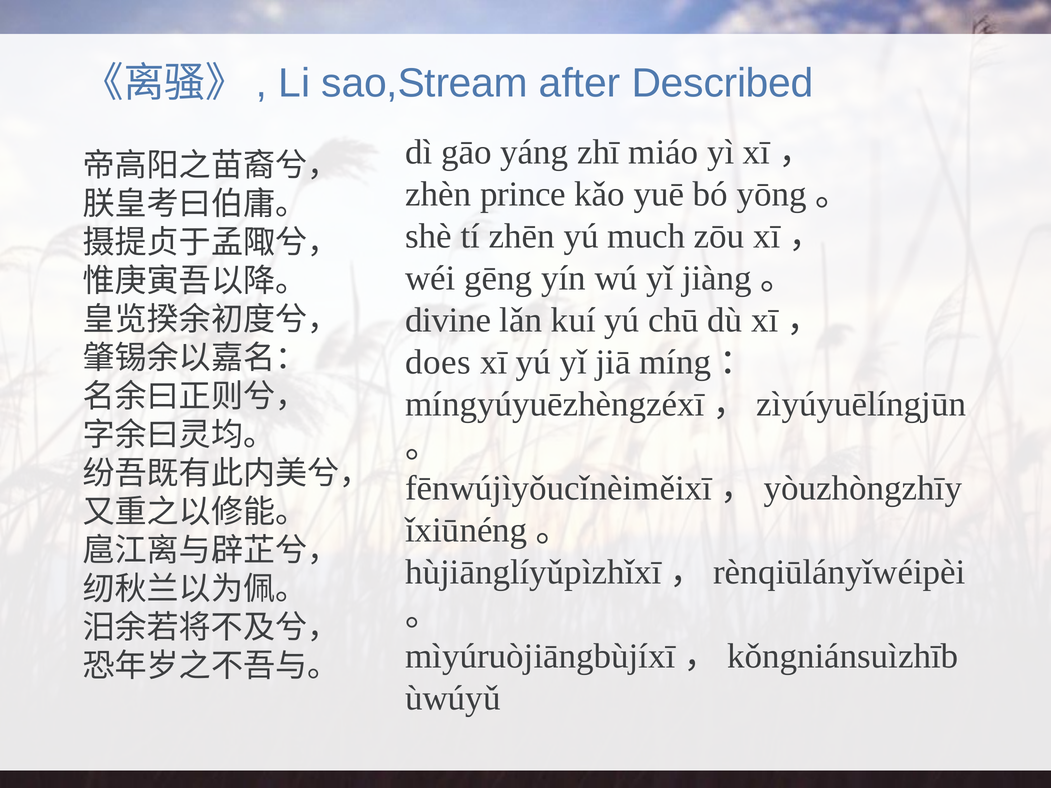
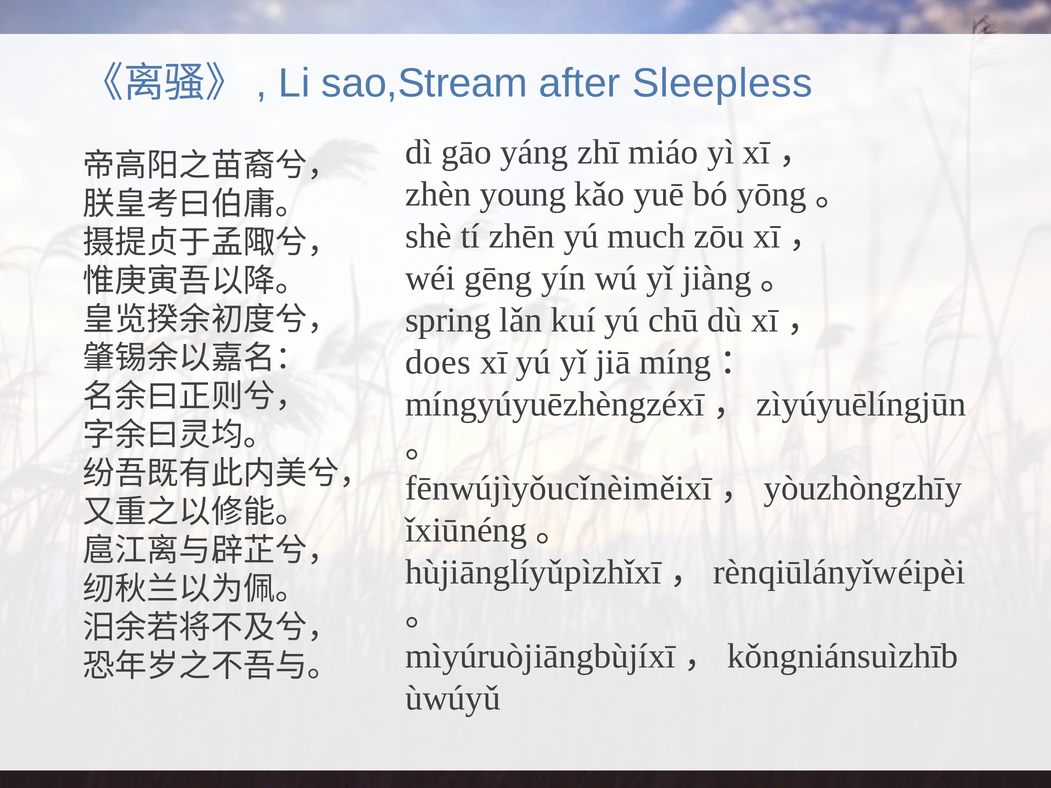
Described: Described -> Sleepless (722, 83)
prince: prince -> young (523, 194)
divine: divine -> spring (448, 320)
